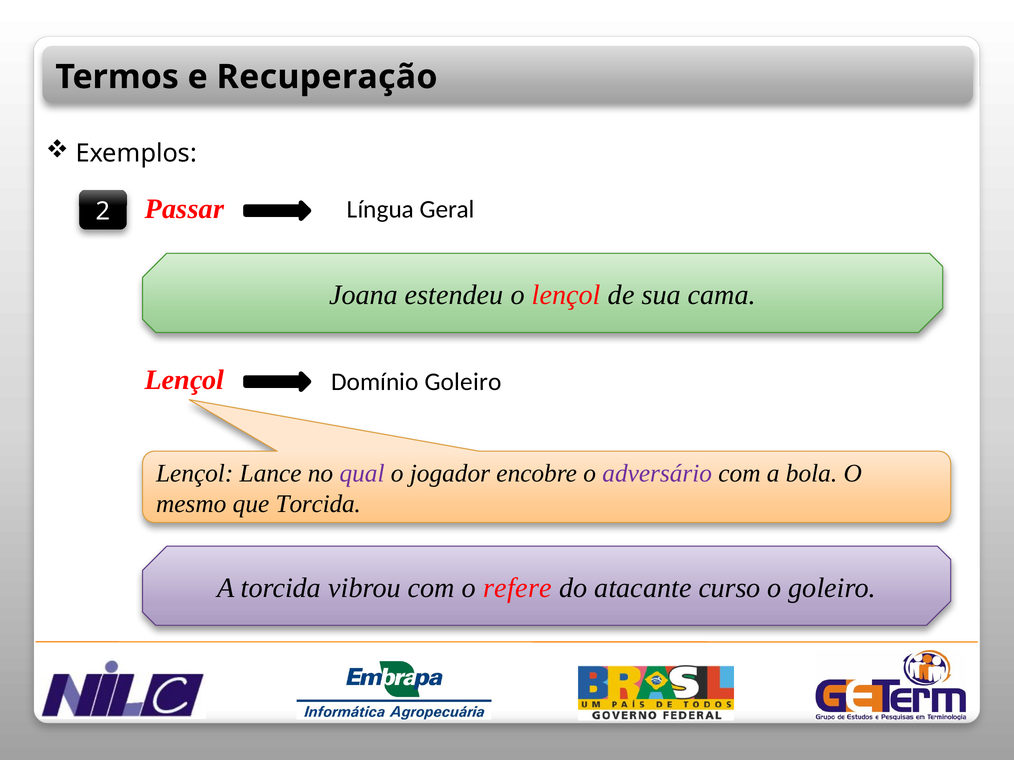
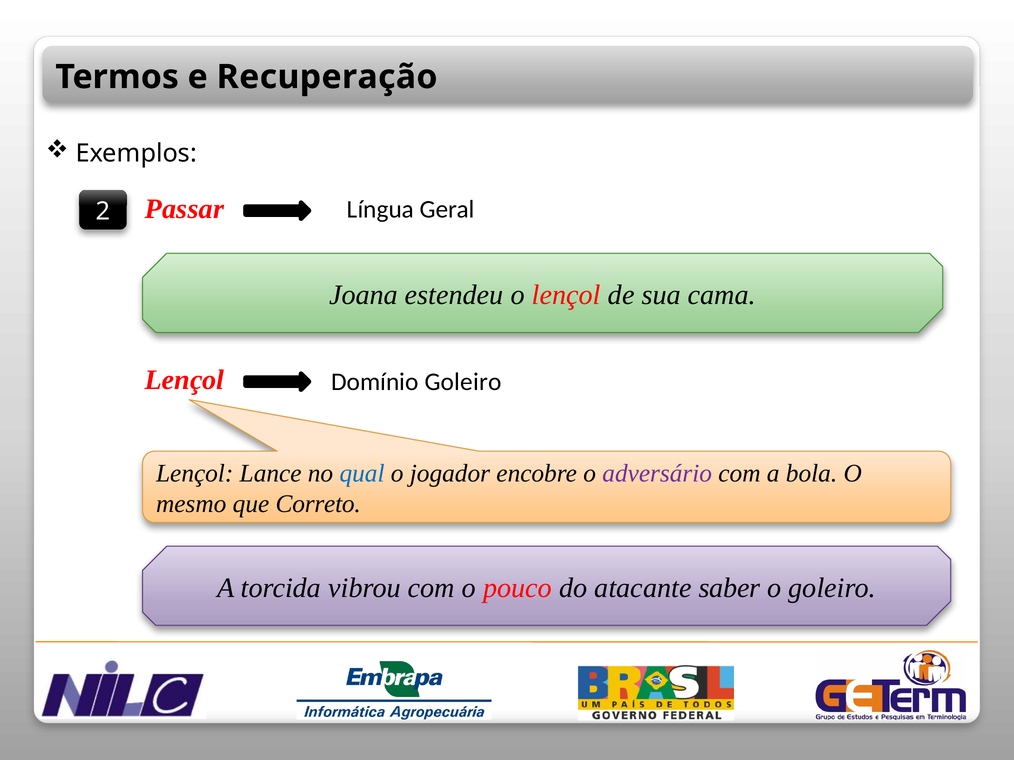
qual colour: purple -> blue (362, 474)
que Torcida: Torcida -> Correto (318, 504)
refere: refere -> pouco (518, 588)
curso: curso -> saber (729, 588)
